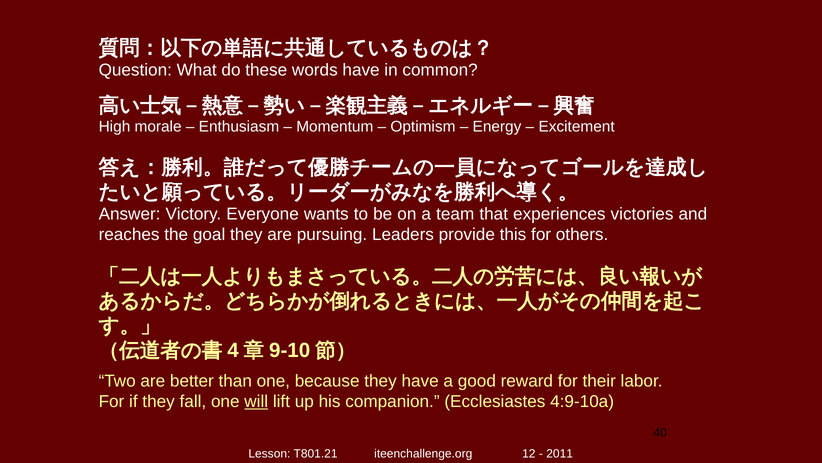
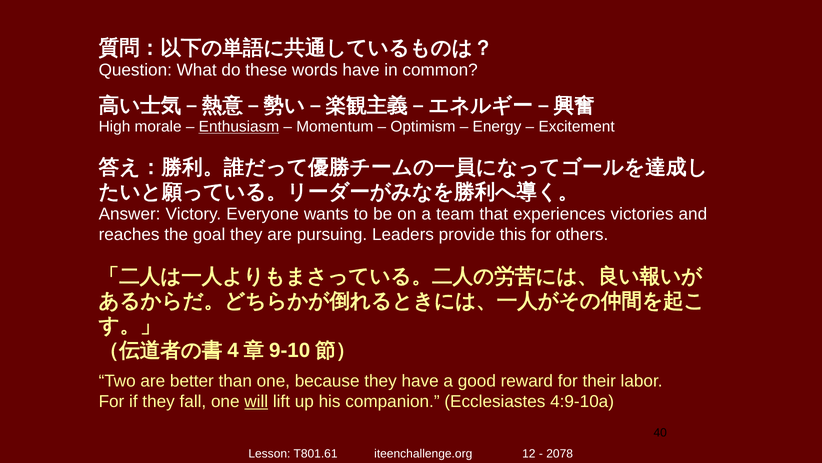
Enthusiasm underline: none -> present (239, 126)
T801.21: T801.21 -> T801.61 (316, 453)
2011: 2011 -> 2078 (560, 453)
